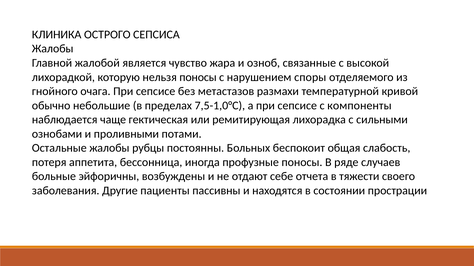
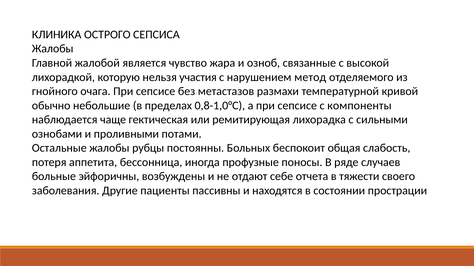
нельзя поносы: поносы -> участия (198, 77)
споры: споры -> метод (310, 77)
7,5-1,0°С: 7,5-1,0°С -> 0,8-1,0°С (220, 106)
